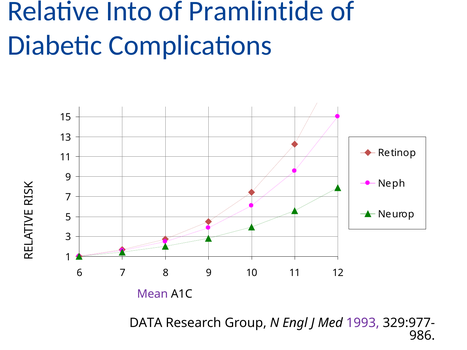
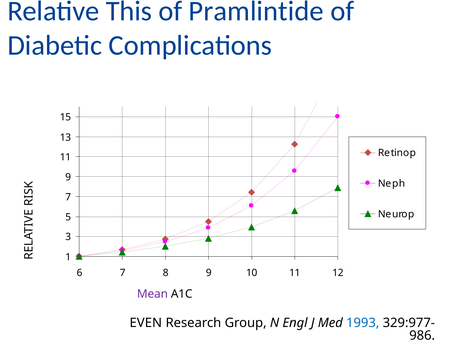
Into: Into -> This (129, 11)
DATA: DATA -> EVEN (146, 323)
1993 colour: purple -> blue (363, 323)
